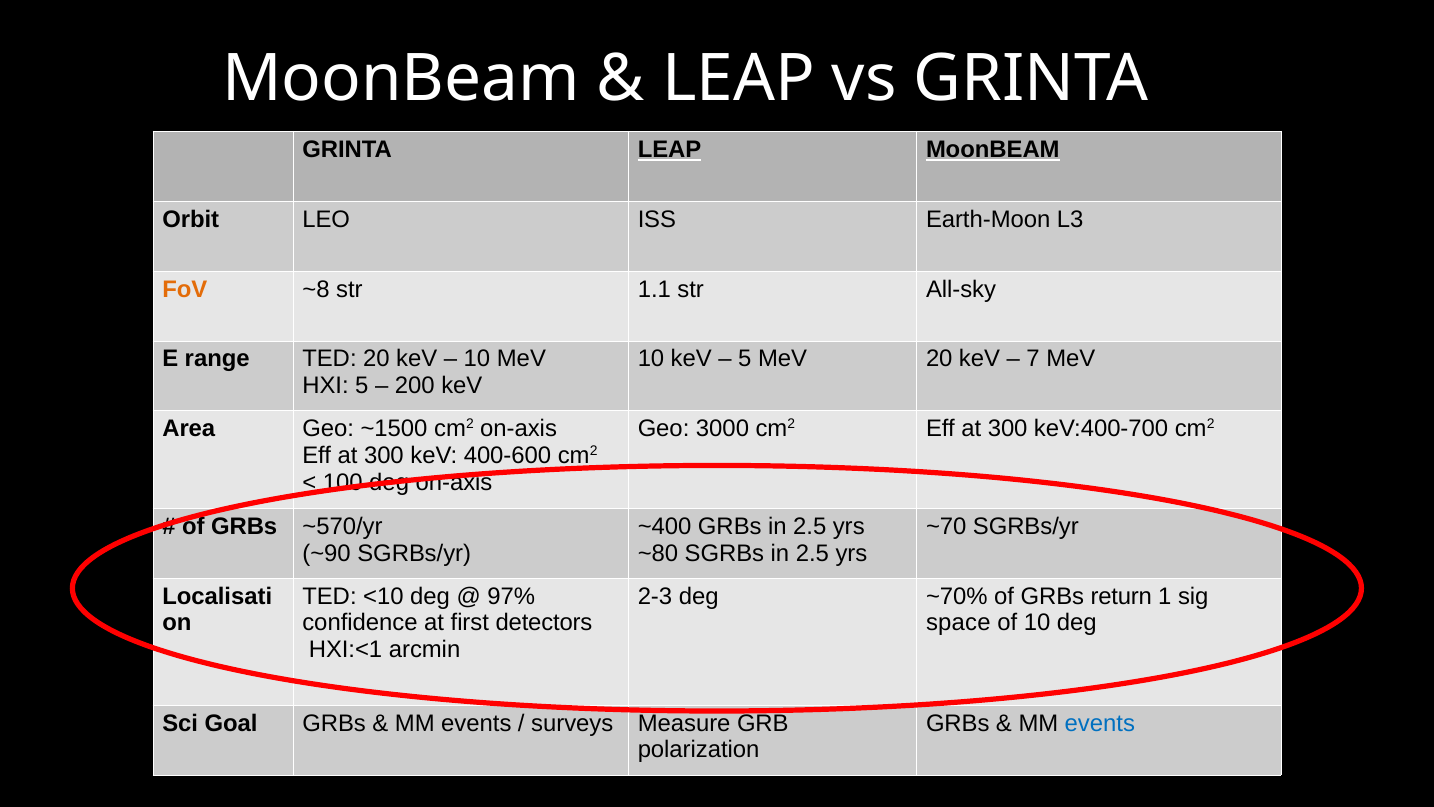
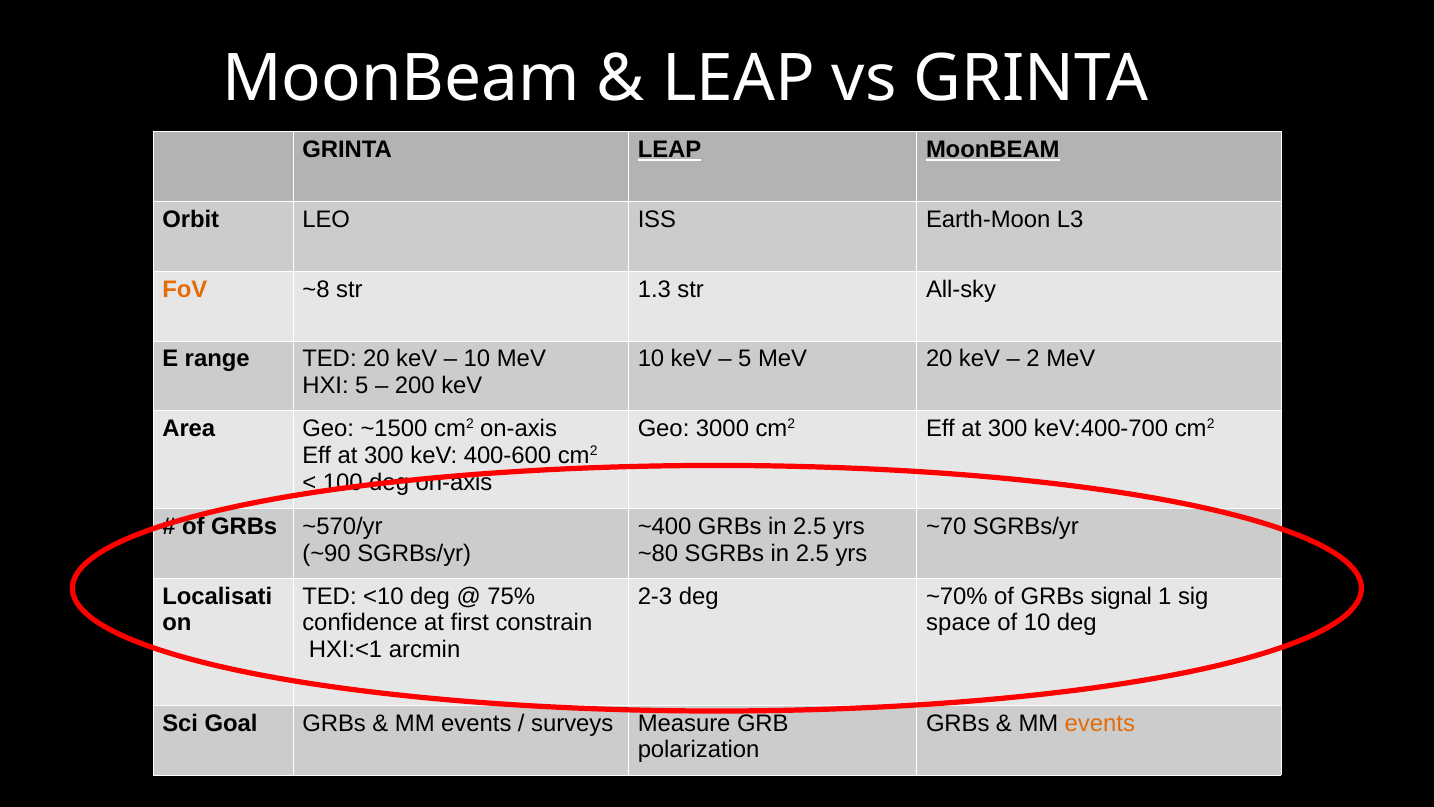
1.1: 1.1 -> 1.3 (654, 289)
7: 7 -> 2 (1033, 359)
97%: 97% -> 75% (511, 596)
return: return -> signal (1121, 596)
detectors: detectors -> constrain (544, 623)
events colour: blue -> orange (1100, 723)
